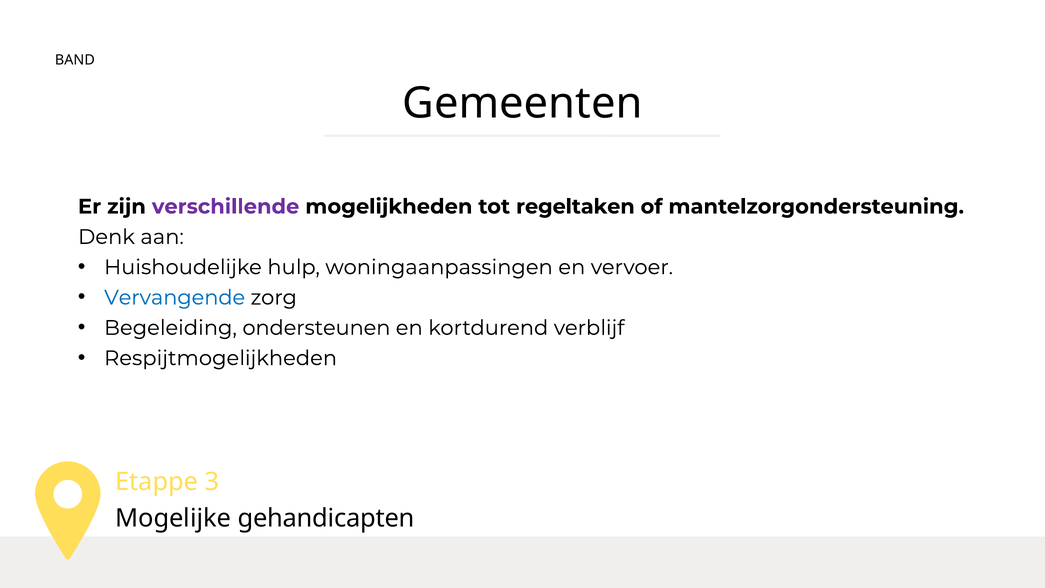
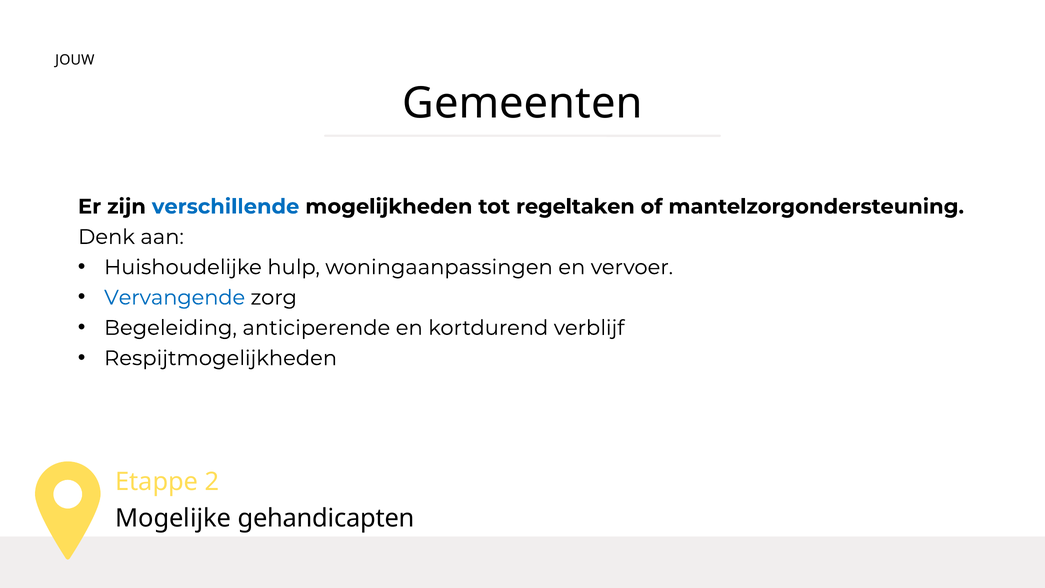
BAND: BAND -> JOUW (75, 60)
verschillende colour: purple -> blue (226, 207)
ondersteunen: ondersteunen -> anticiperende (316, 328)
3: 3 -> 2 (212, 481)
